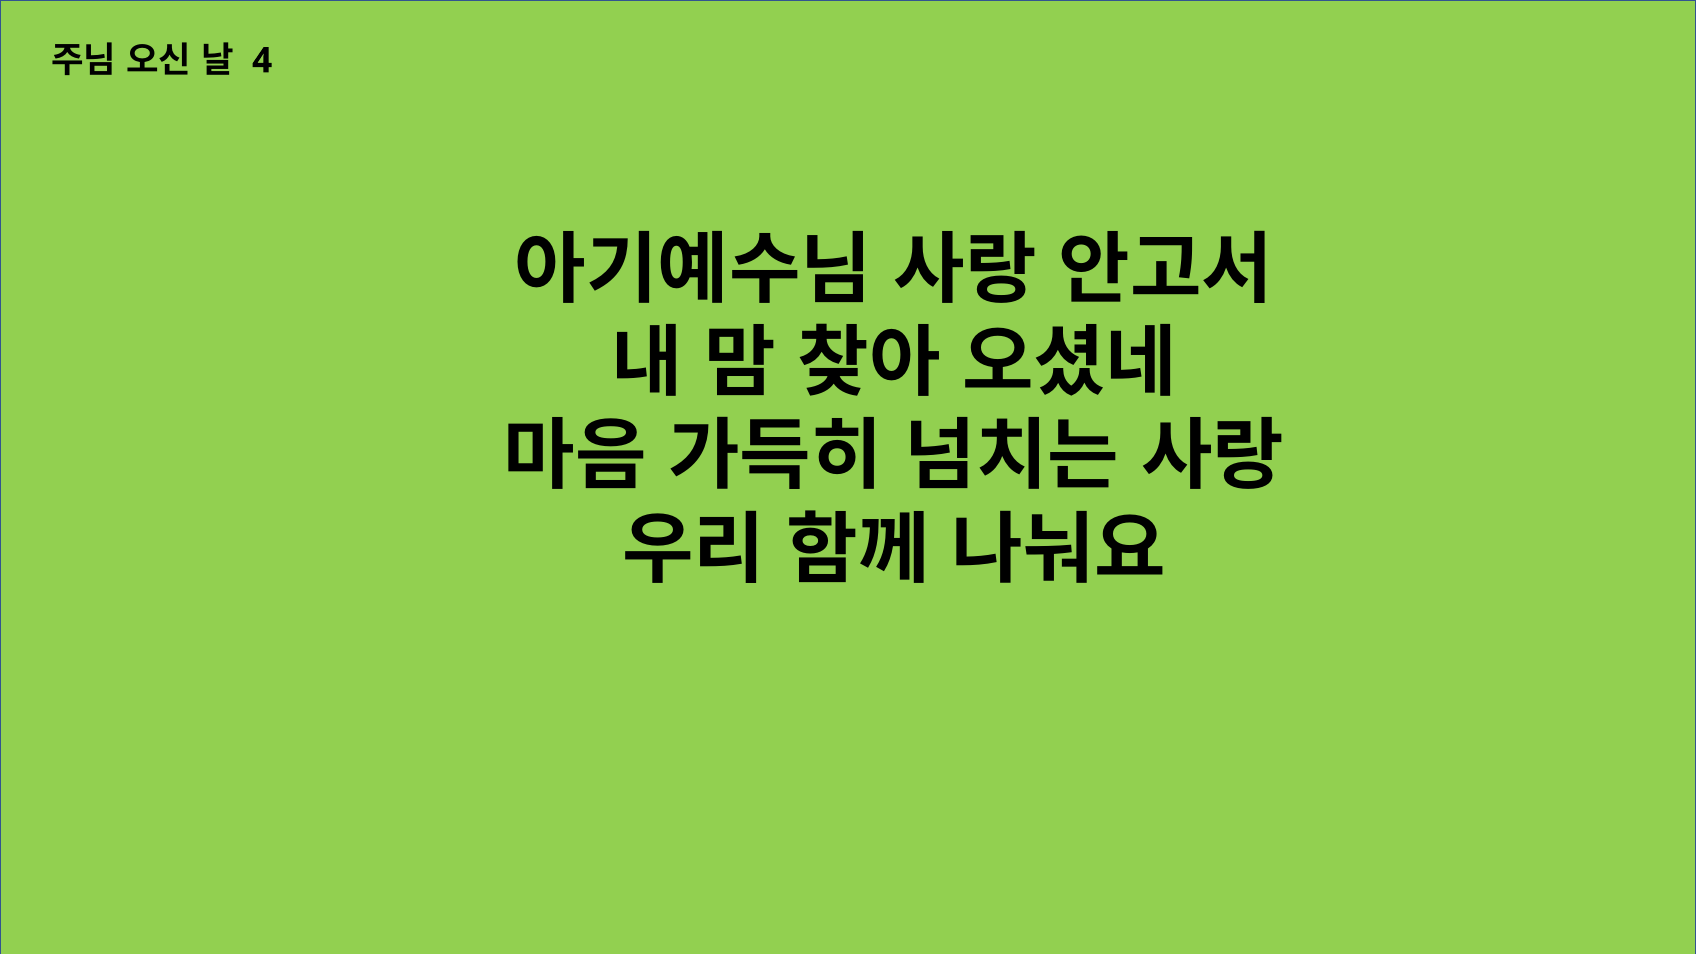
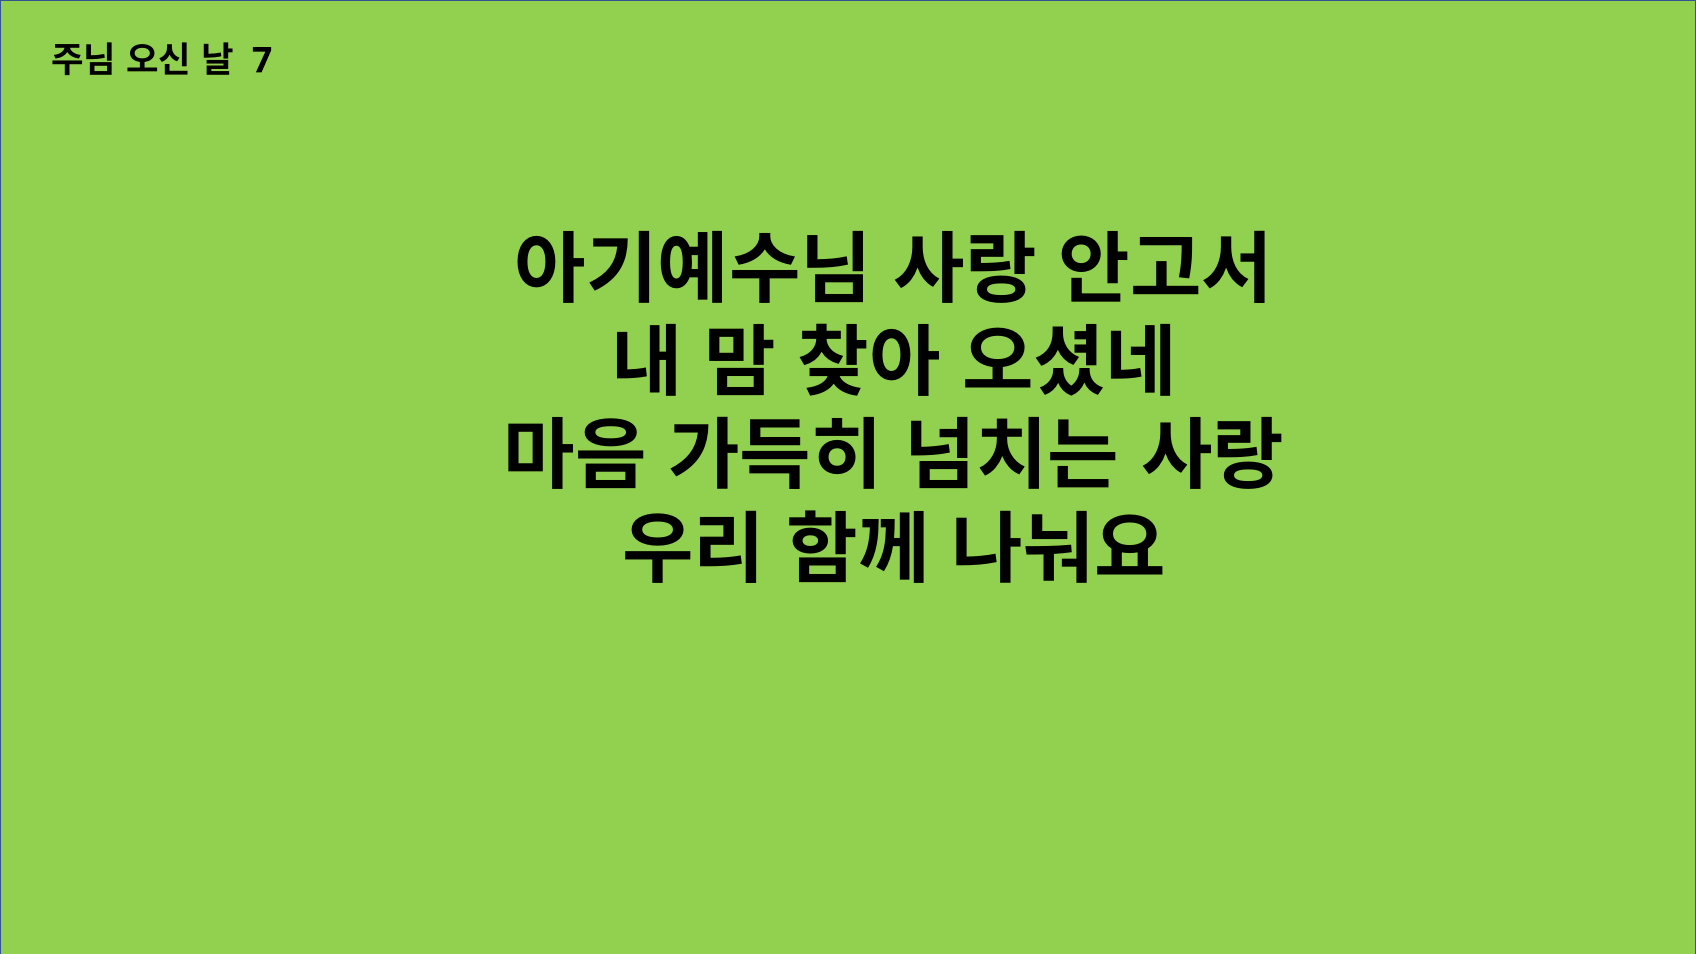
4: 4 -> 7 (262, 61)
